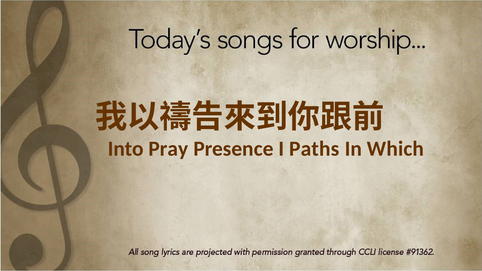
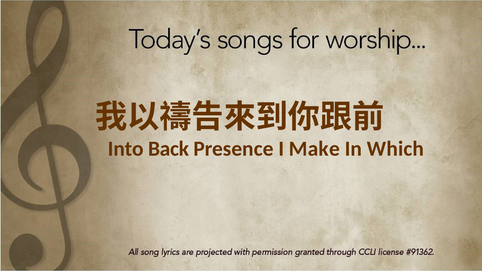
Pray: Pray -> Back (169, 149)
Paths: Paths -> Make (314, 149)
